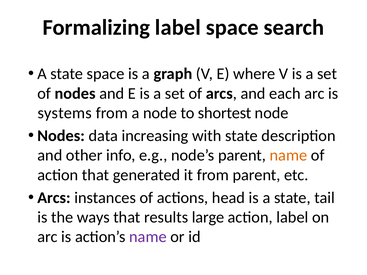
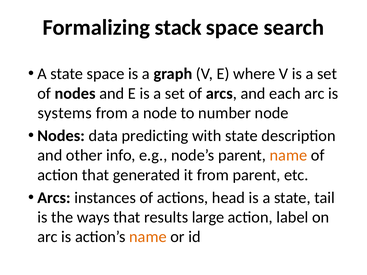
Formalizing label: label -> stack (178, 28)
shortest: shortest -> number (225, 113)
increasing: increasing -> predicting (155, 136)
name colour: purple -> orange (148, 237)
